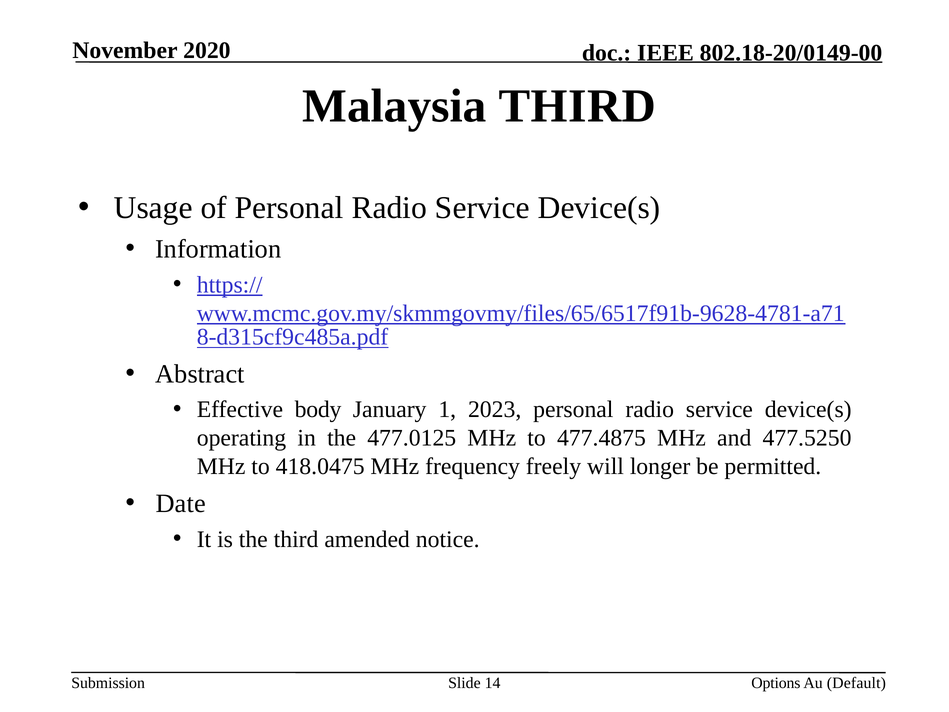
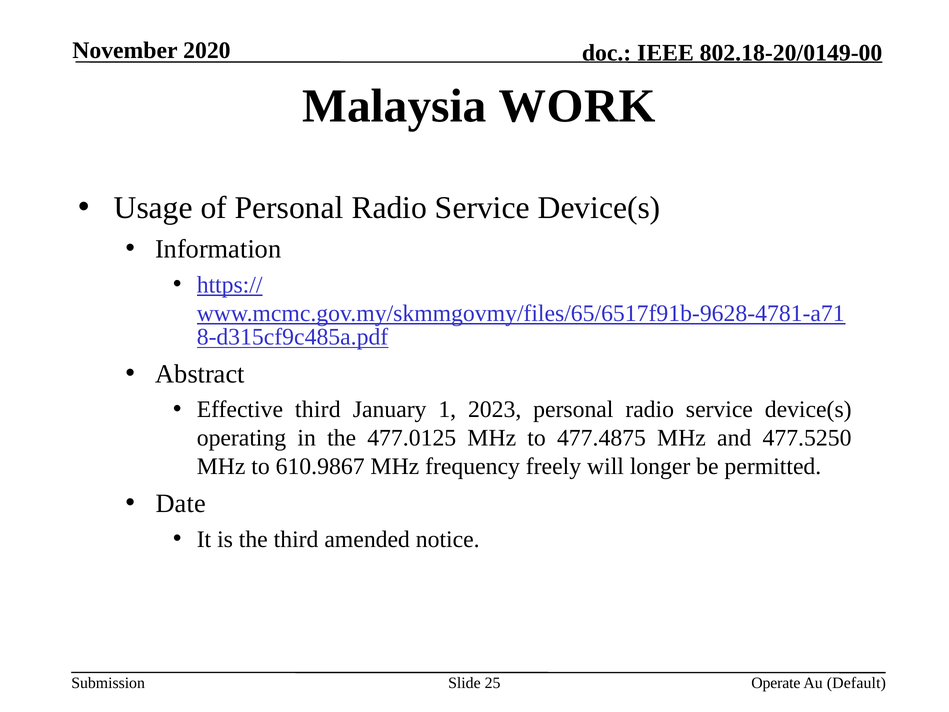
Malaysia THIRD: THIRD -> WORK (577, 106)
Effective body: body -> third (318, 410)
418.0475: 418.0475 -> 610.9867 (320, 466)
14: 14 -> 25 (493, 683)
Options: Options -> Operate (776, 683)
